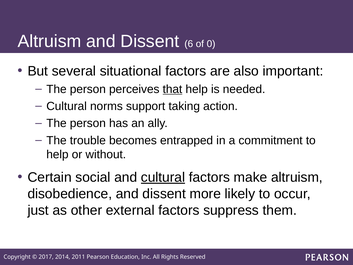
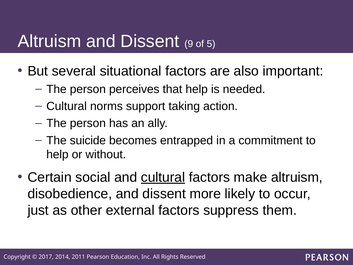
6: 6 -> 9 (189, 44)
0: 0 -> 5 (211, 44)
that underline: present -> none (172, 89)
trouble: trouble -> suicide (88, 140)
